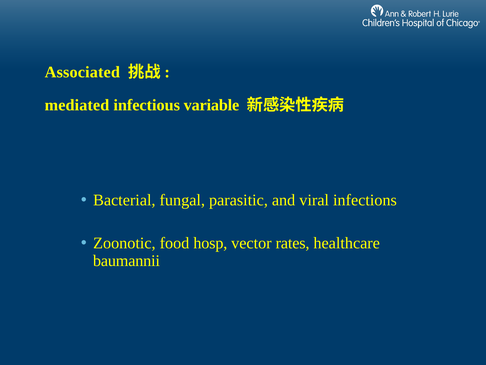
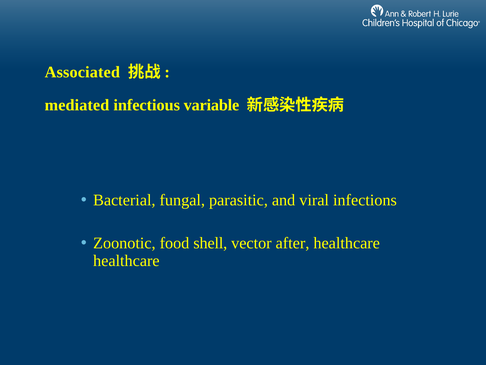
hosp: hosp -> shell (210, 243)
rates: rates -> after (293, 243)
baumannii: baumannii -> healthcare (126, 260)
